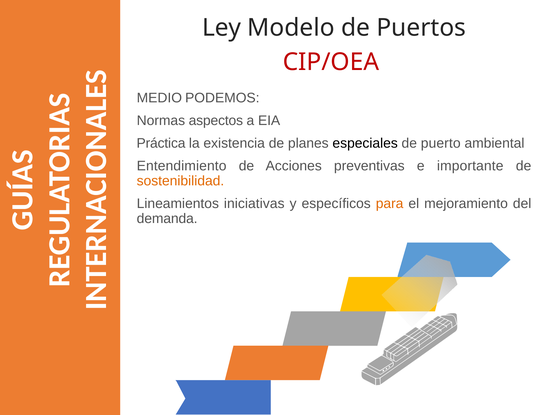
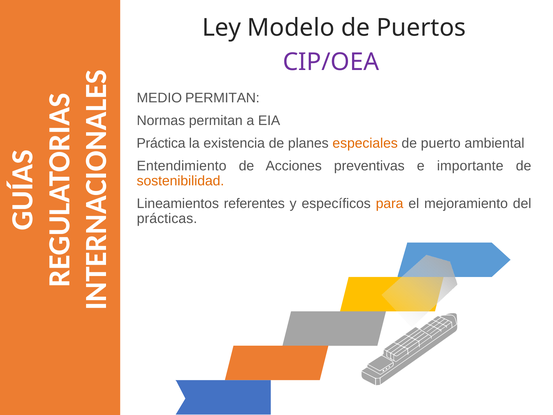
CIP/OEA colour: red -> purple (331, 62)
MEDIO PODEMOS: PODEMOS -> PERMITAN (222, 98)
Normas aspectos: aspectos -> permitan (216, 121)
especiales colour: black -> orange (365, 143)
iniciativas: iniciativas -> referentes (254, 203)
demanda: demanda -> prácticas (167, 218)
